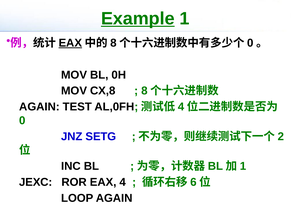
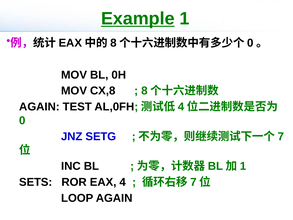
EAX underline: present -> none (70, 43)
2: 2 -> 7 (281, 136)
JEXC: JEXC -> SETS (36, 182)
6: 6 -> 7 (193, 182)
